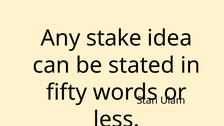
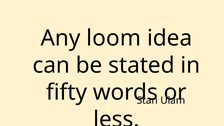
stake: stake -> loom (114, 38)
